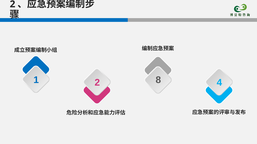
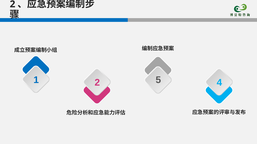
8: 8 -> 5 (158, 80)
